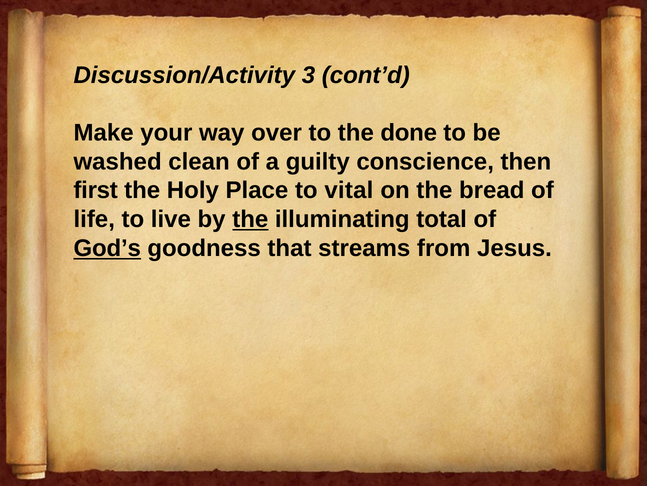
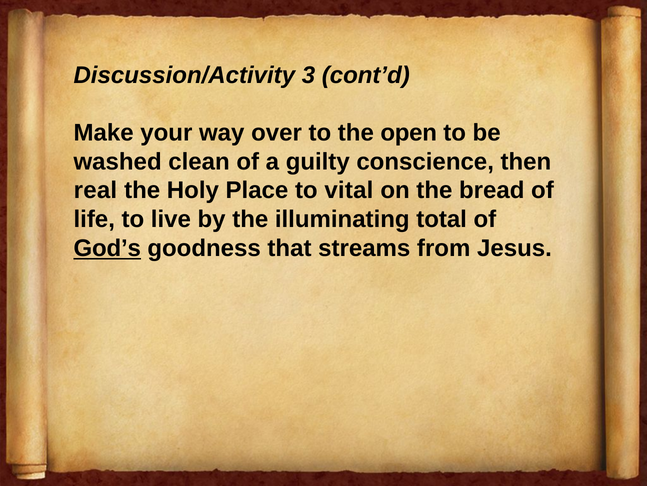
done: done -> open (409, 133)
first: first -> real (95, 190)
the underline: present -> none (250, 219)
